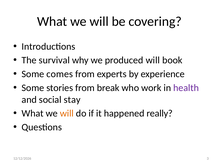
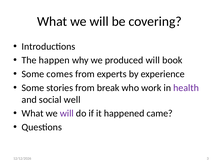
survival: survival -> happen (54, 60)
stay: stay -> well (72, 100)
will colour: orange -> purple (67, 114)
really: really -> came (160, 114)
